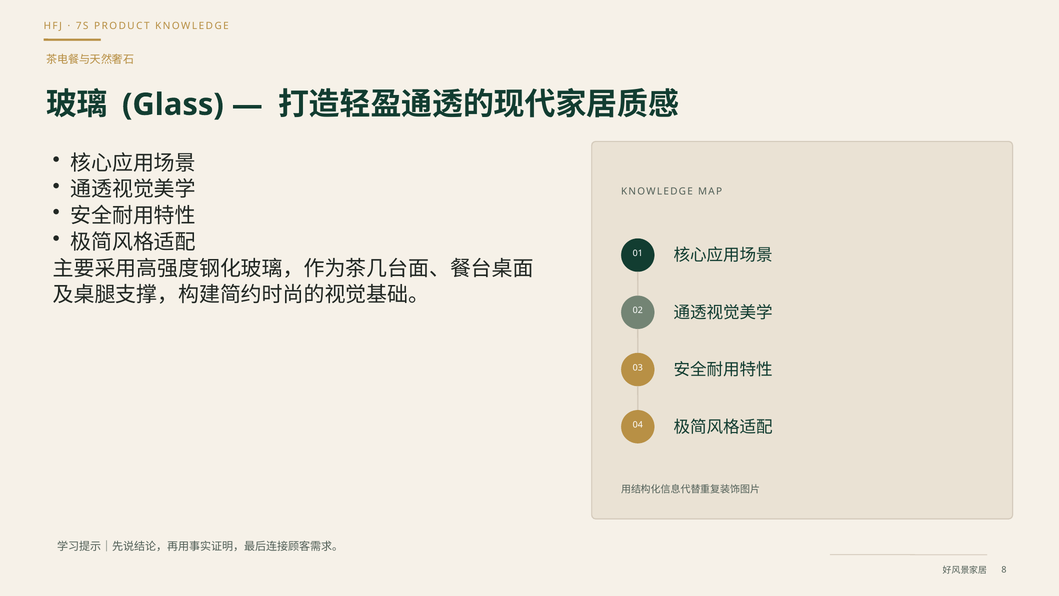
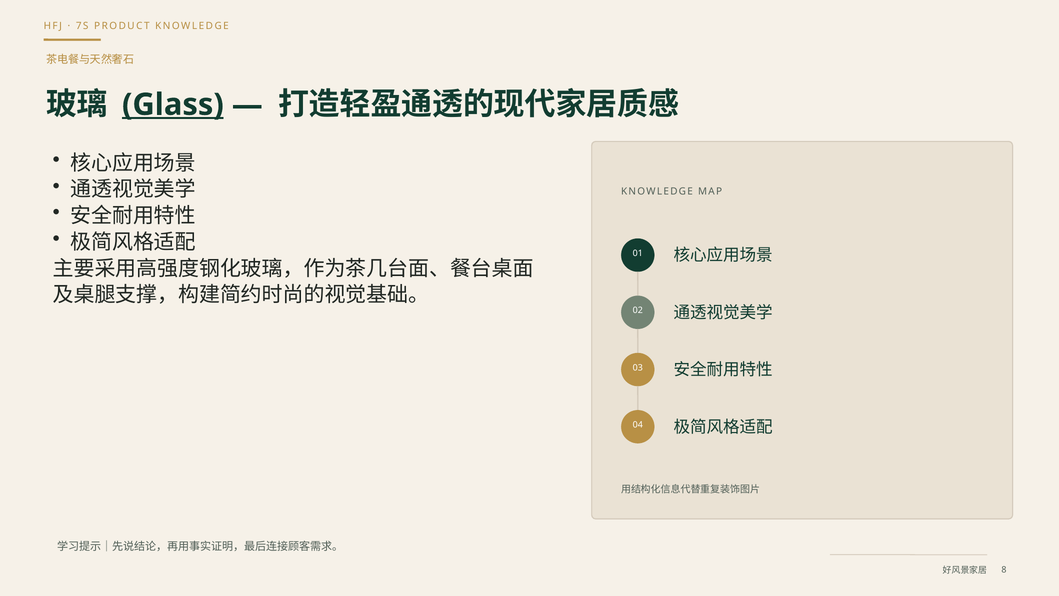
Glass underline: none -> present (173, 105)
